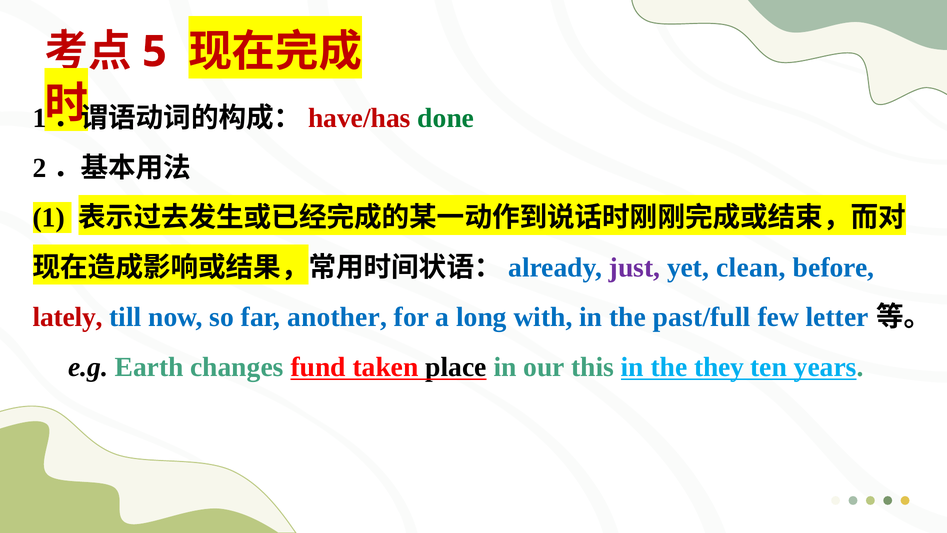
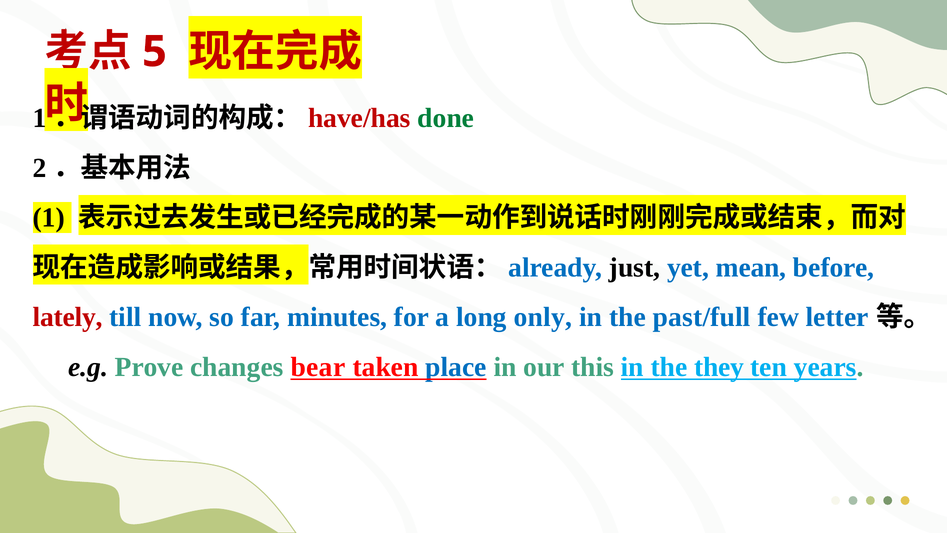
just colour: purple -> black (634, 267)
clean: clean -> mean (751, 267)
another: another -> minutes (337, 317)
with: with -> only (543, 317)
Earth: Earth -> Prove (149, 367)
fund: fund -> bear (318, 367)
place colour: black -> blue (456, 367)
